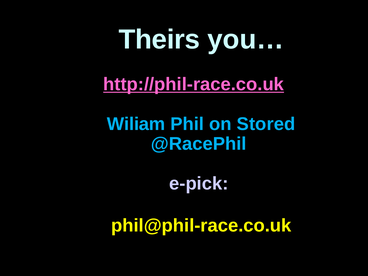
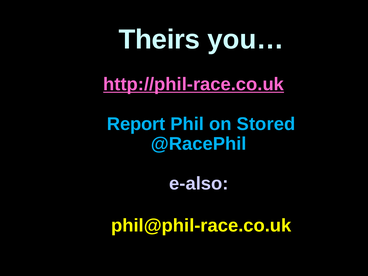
Wiliam: Wiliam -> Report (136, 124)
e-pick: e-pick -> e-also (199, 184)
